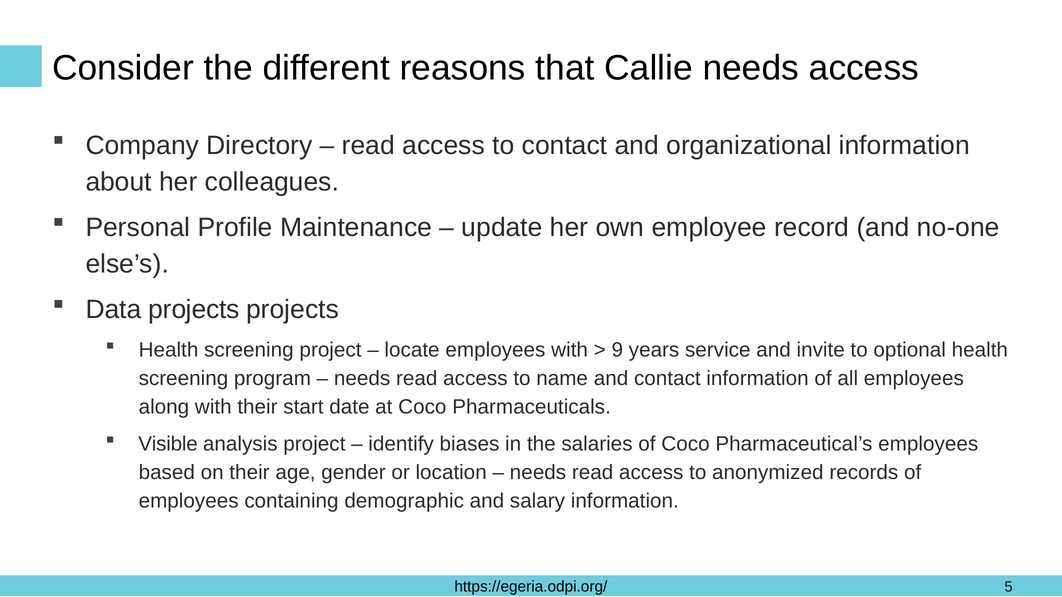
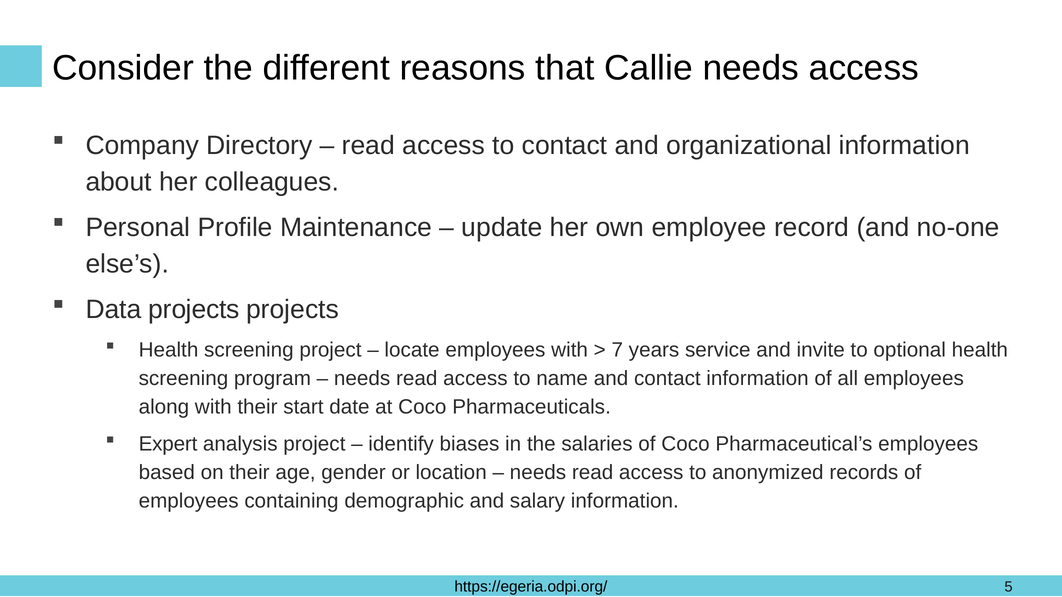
9: 9 -> 7 (617, 350)
Visible: Visible -> Expert (168, 444)
